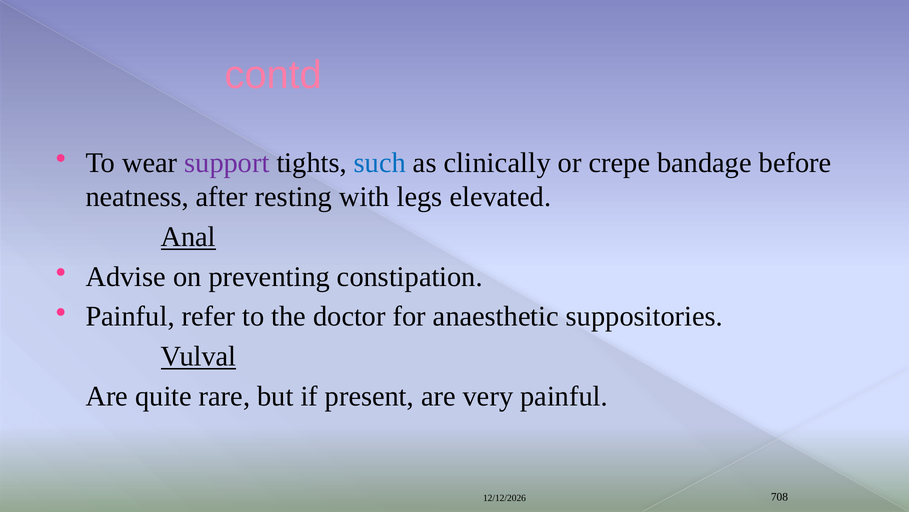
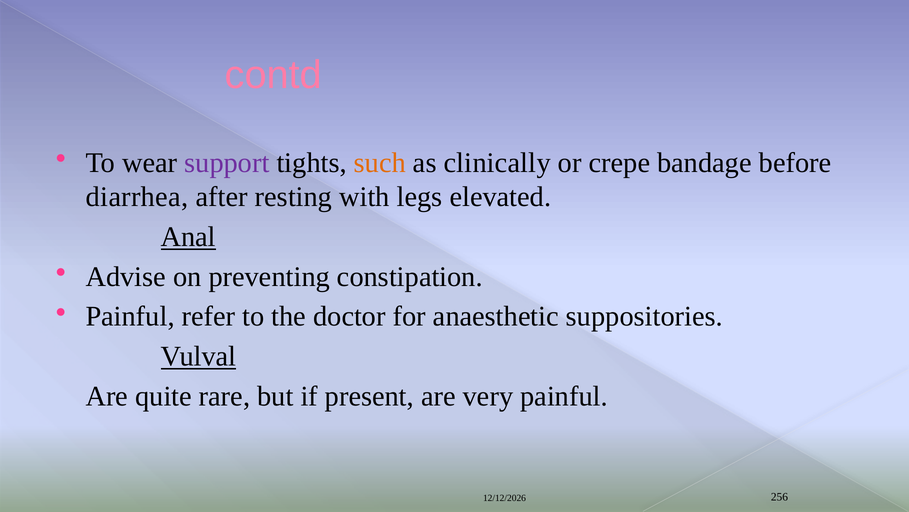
such colour: blue -> orange (380, 163)
neatness: neatness -> diarrhea (137, 197)
708: 708 -> 256 (779, 496)
